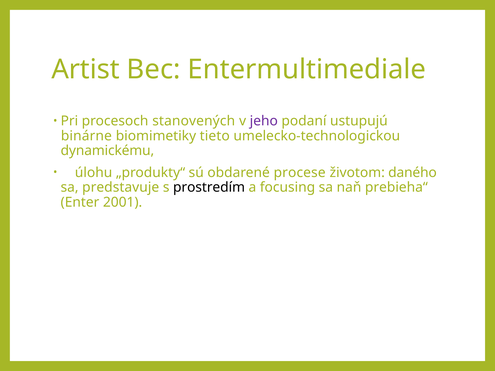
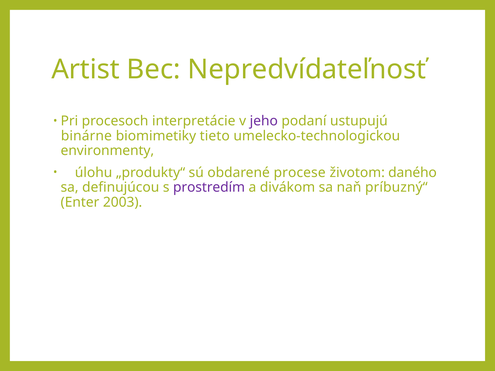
Entermultimediale: Entermultimediale -> Nepredvídateľnosť (307, 70)
stanovených: stanovených -> interpretácie (194, 121)
dynamickému: dynamickému -> environmenty (107, 151)
predstavuje: predstavuje -> definujúcou (121, 187)
prostredím colour: black -> purple (209, 187)
focusing: focusing -> divákom (287, 187)
prebieha“: prebieha“ -> príbuzný“ (396, 187)
2001: 2001 -> 2003 (123, 202)
